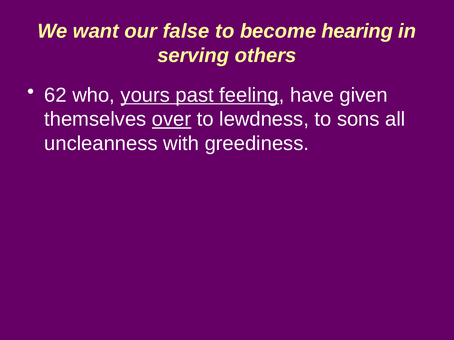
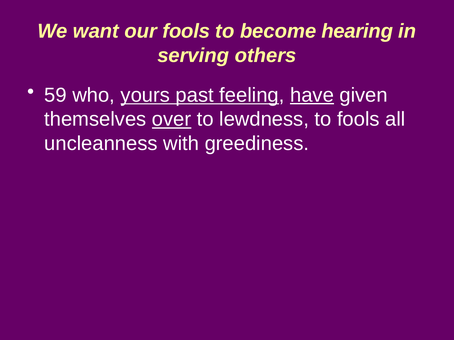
our false: false -> fools (186, 31)
62: 62 -> 59 (55, 95)
have underline: none -> present (312, 95)
to sons: sons -> fools (358, 119)
